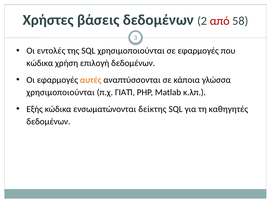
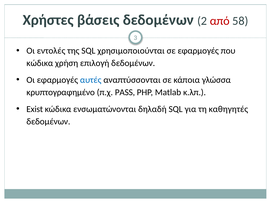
αυτές colour: orange -> blue (91, 80)
χρησιμοποιούνται: χρησιμοποιούνται -> κρυπτογραφημένο (61, 92)
ΓΙΑΤΊ: ΓΙΑΤΊ -> PASS (125, 92)
Εξής: Εξής -> Exist (35, 109)
δείκτης: δείκτης -> δηλαδή (152, 109)
